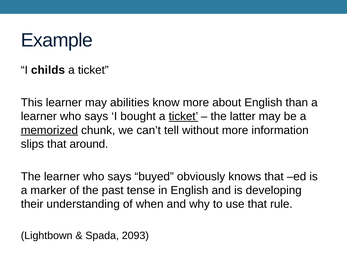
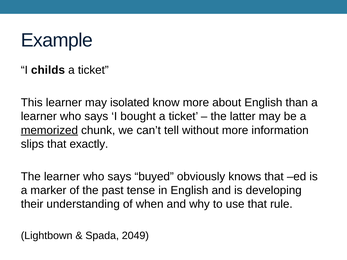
abilities: abilities -> isolated (130, 103)
ticket underline: present -> none (183, 116)
around: around -> exactly (89, 144)
2093: 2093 -> 2049 (135, 236)
